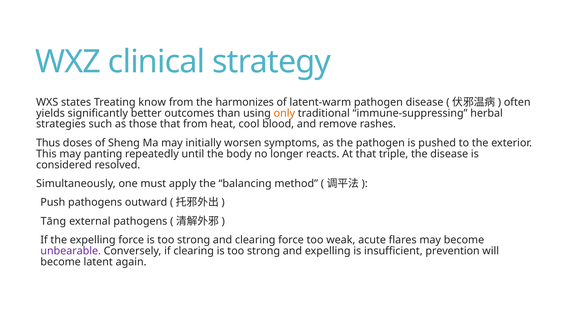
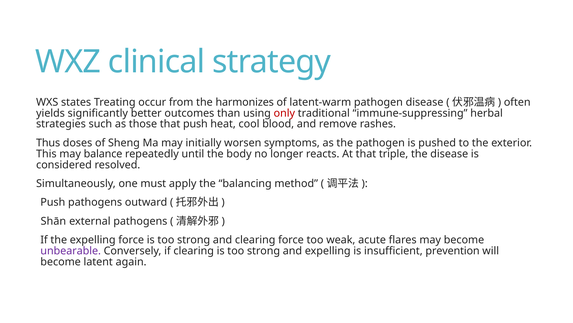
know: know -> occur (152, 102)
only colour: orange -> red (284, 113)
that from: from -> push (195, 124)
panting: panting -> balance (103, 154)
Tāng: Tāng -> Shān (53, 221)
